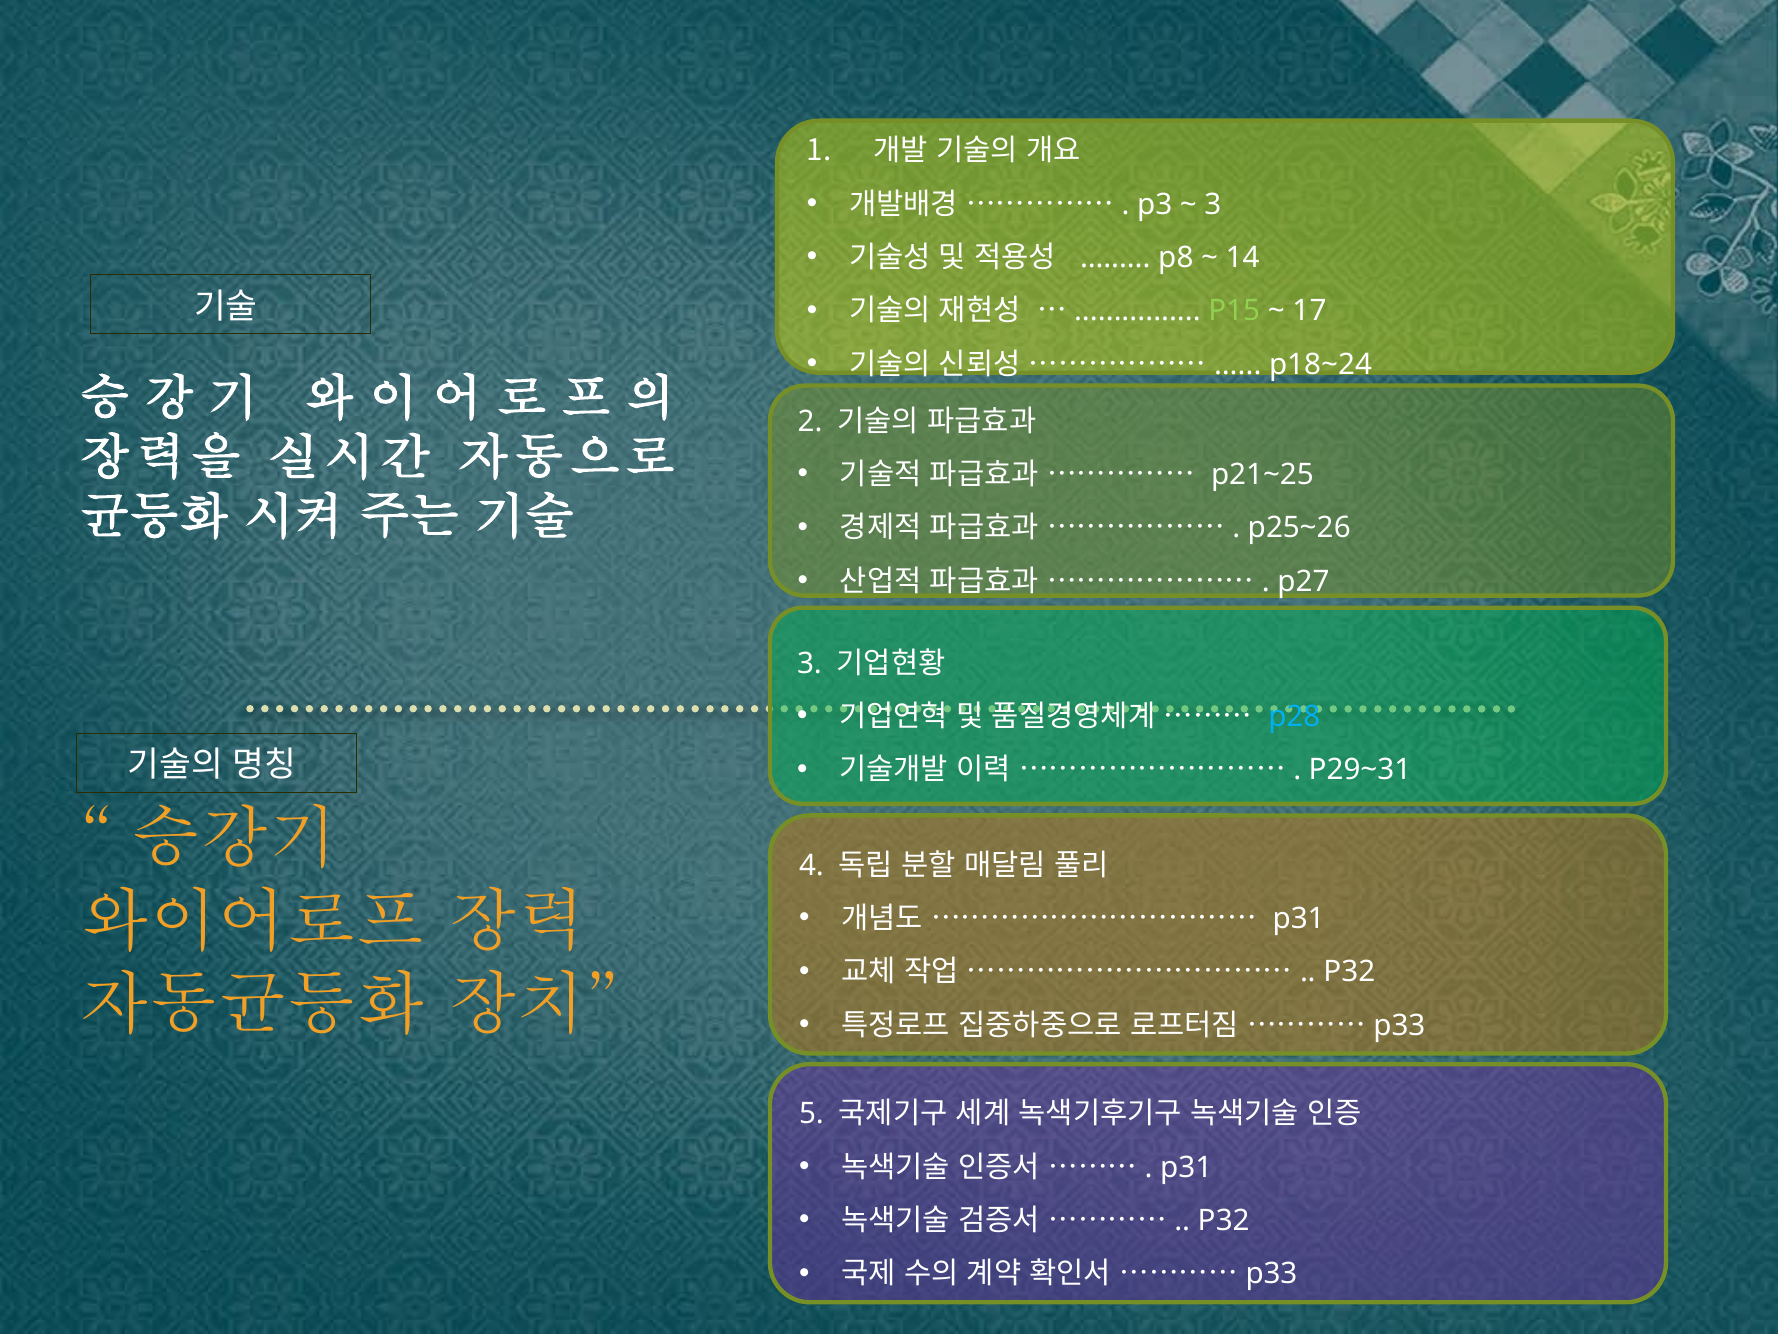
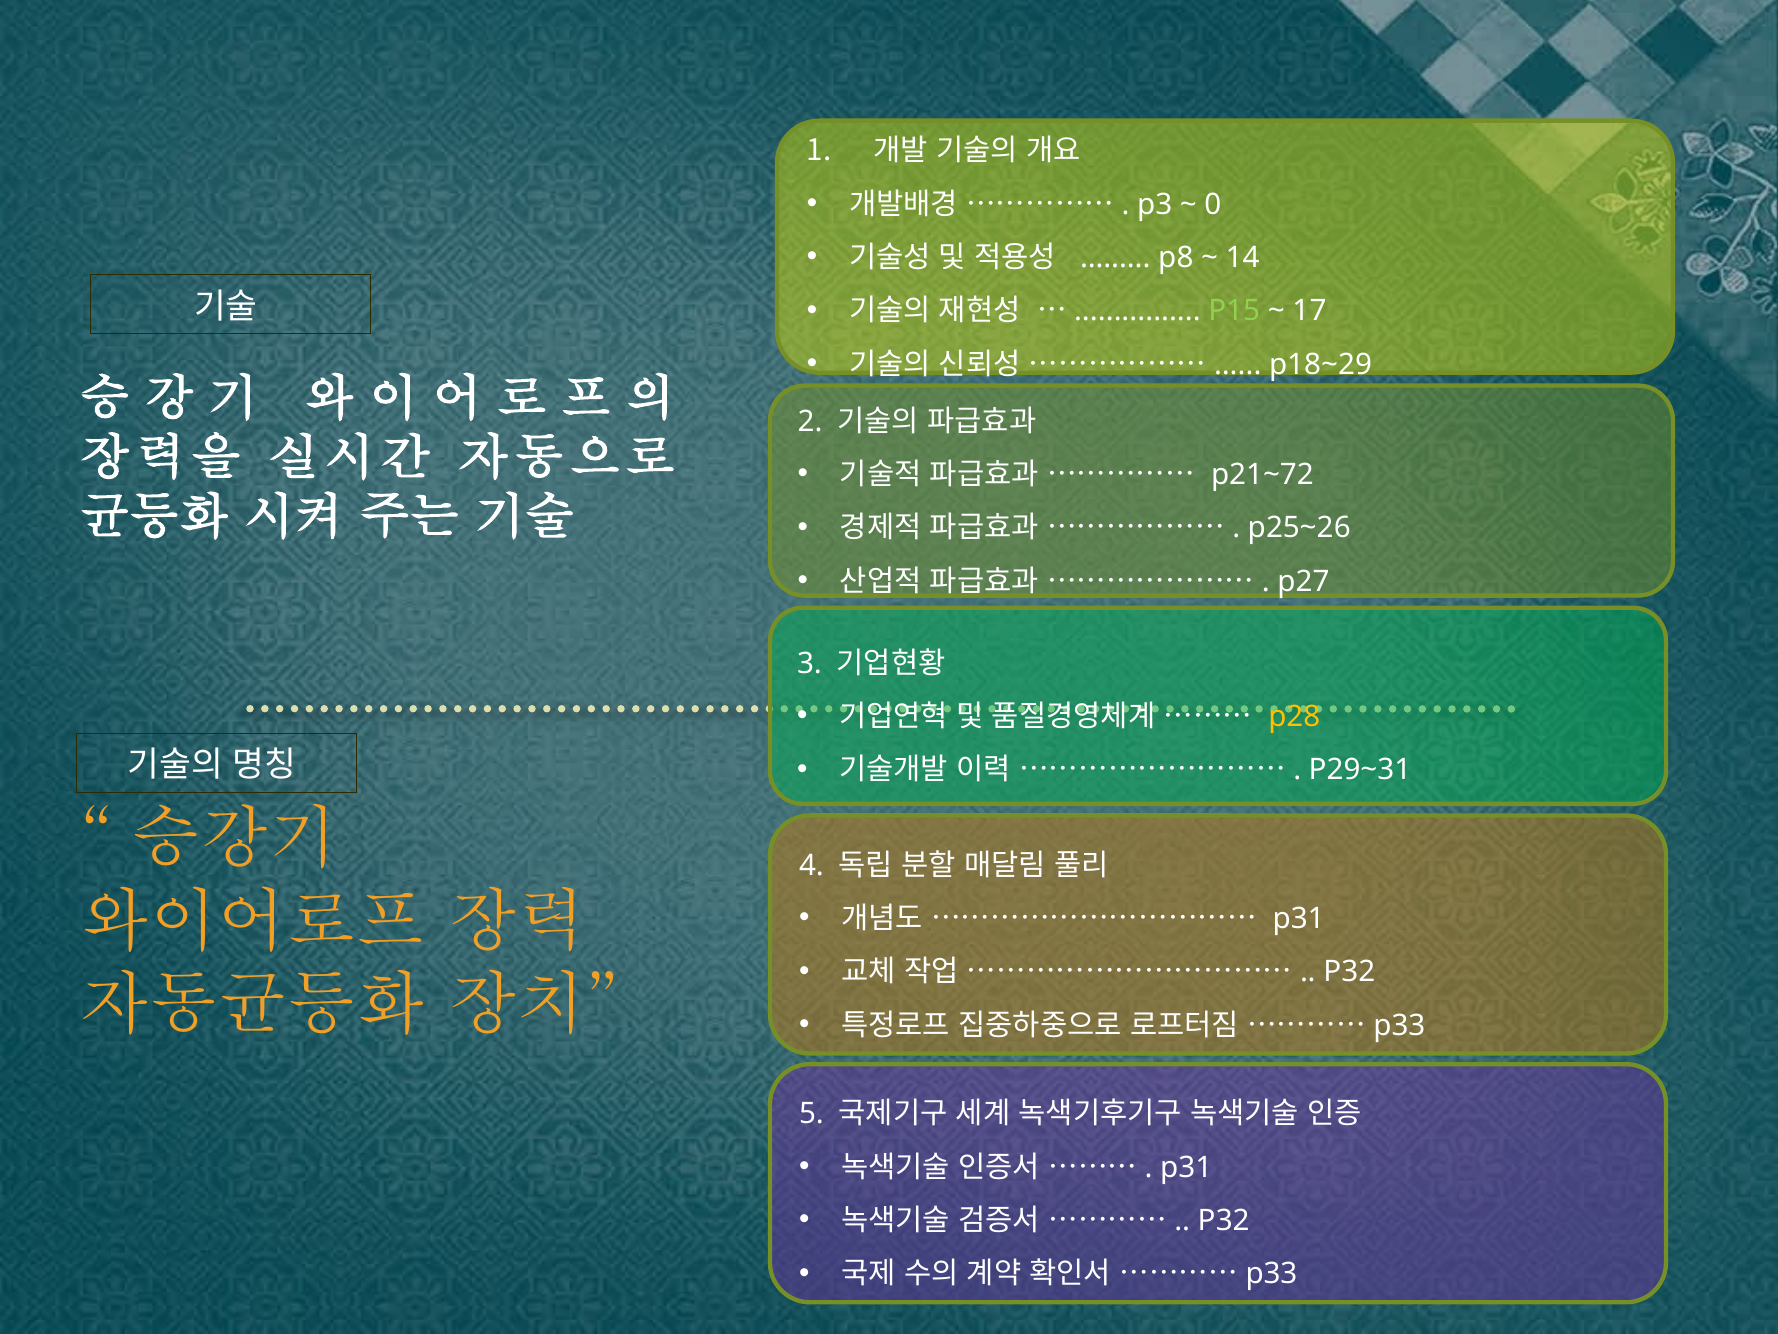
3: 3 -> 0 (1213, 204)
p18~24: p18~24 -> p18~29 (1321, 364)
p21~25: p21~25 -> p21~72 (1262, 475)
p28 colour: light blue -> yellow (1294, 716)
